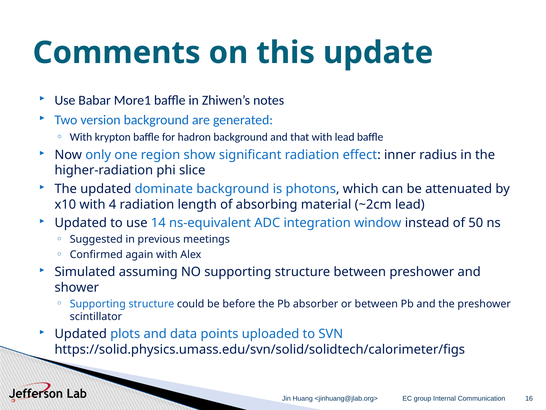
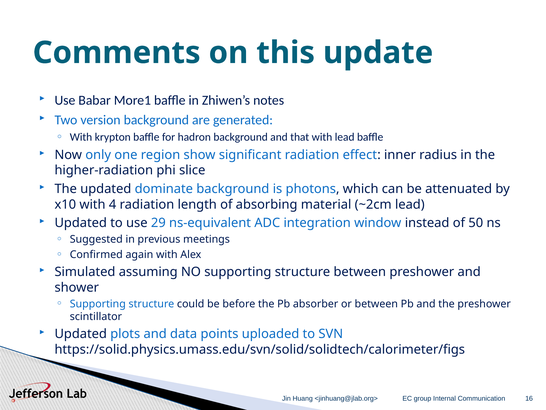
14: 14 -> 29 (158, 223)
